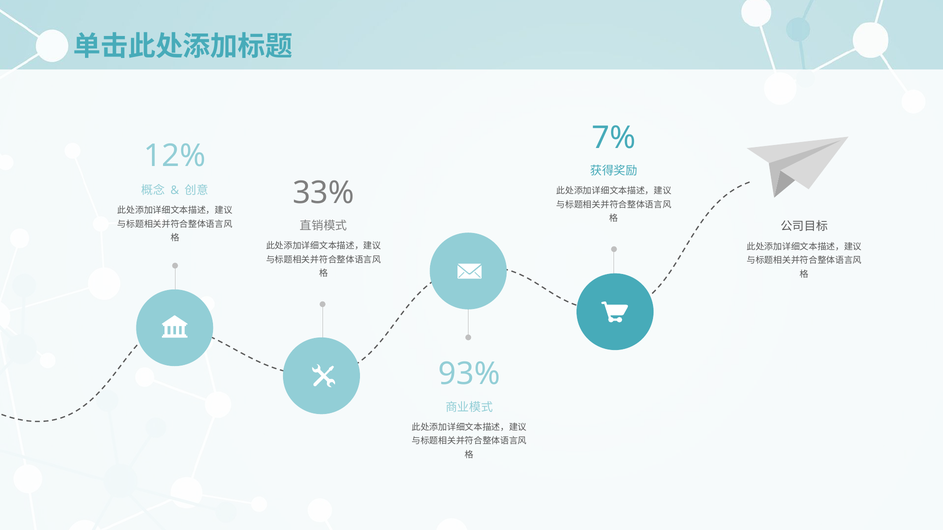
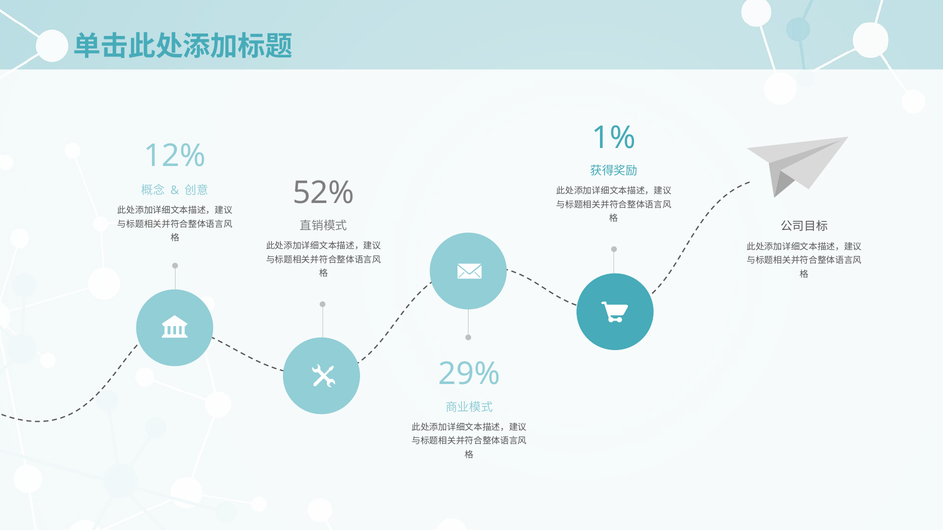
7%: 7% -> 1% (614, 138)
33%: 33% -> 52% (324, 193)
93%: 93% -> 29% (469, 374)
